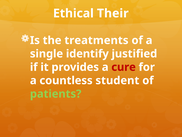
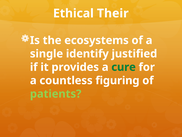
treatments: treatments -> ecosystems (97, 40)
cure colour: red -> green (124, 67)
student: student -> figuring (117, 80)
